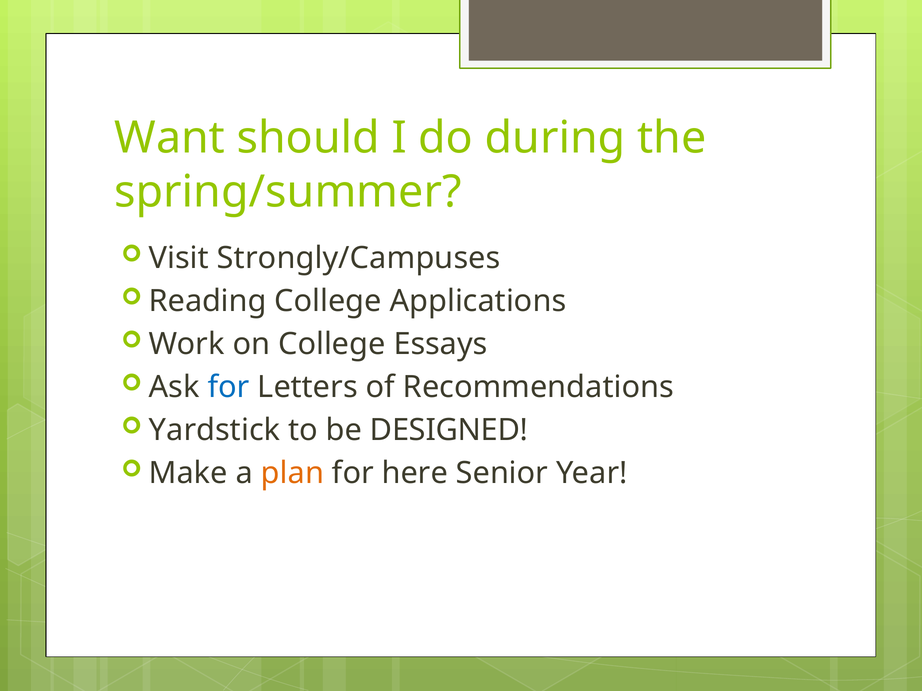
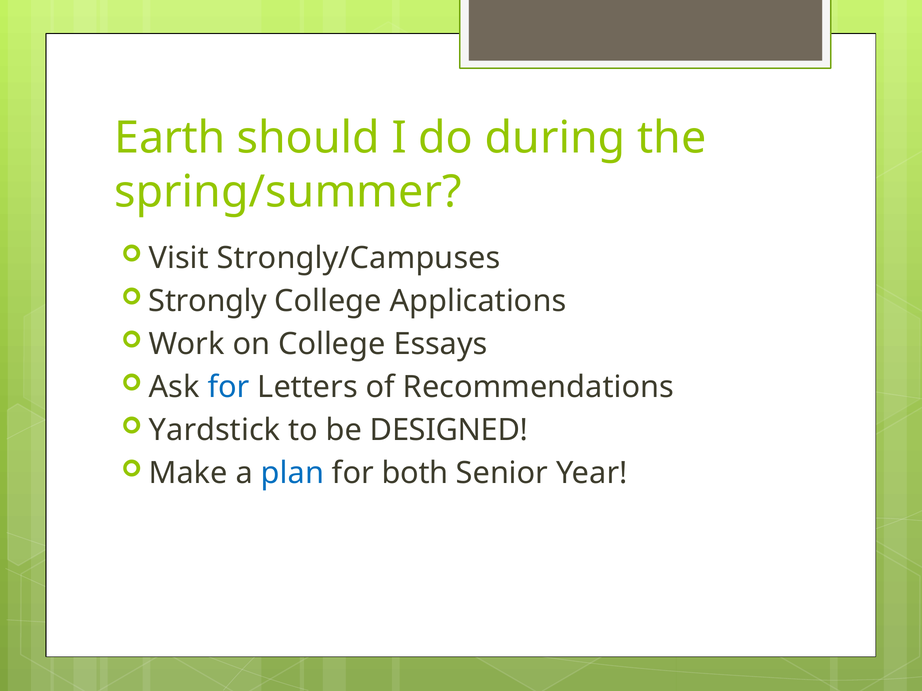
Want: Want -> Earth (170, 138)
Reading: Reading -> Strongly (208, 301)
plan colour: orange -> blue (293, 474)
here: here -> both (415, 474)
